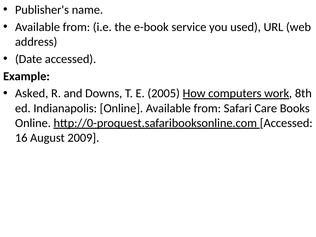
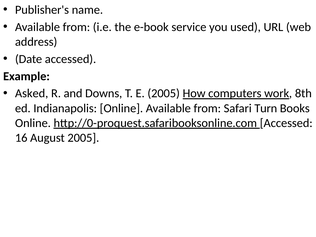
Care: Care -> Turn (266, 108)
August 2009: 2009 -> 2005 (83, 138)
